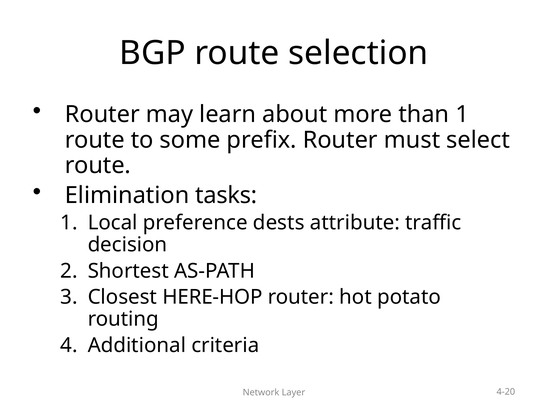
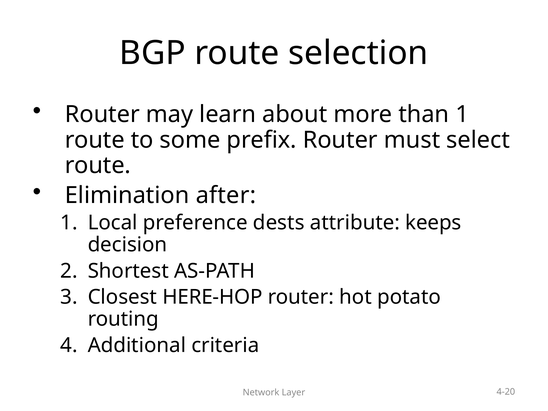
tasks: tasks -> after (226, 195)
traffic: traffic -> keeps (433, 223)
